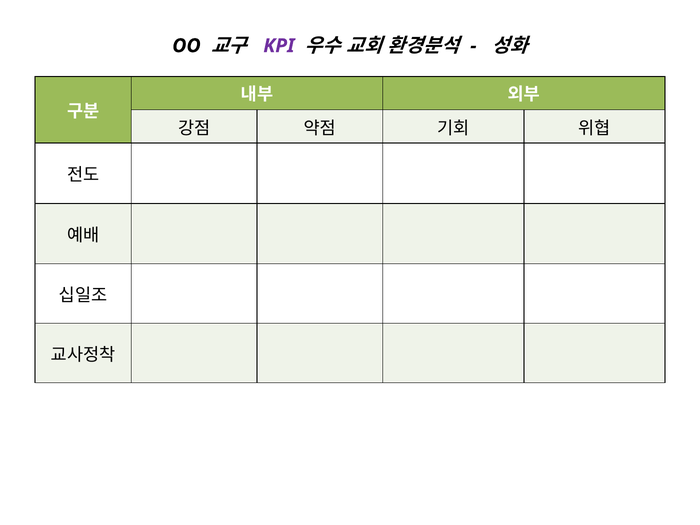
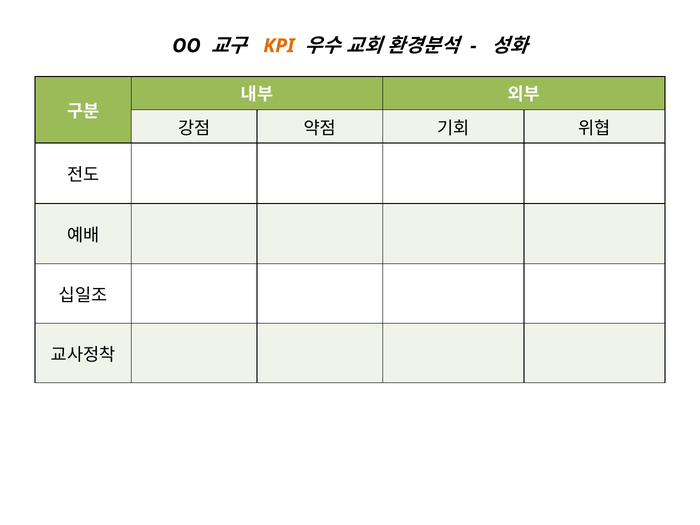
KPI colour: purple -> orange (279, 46)
